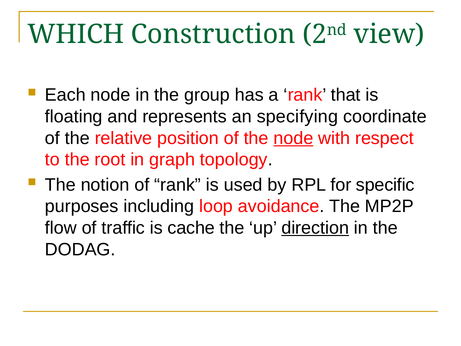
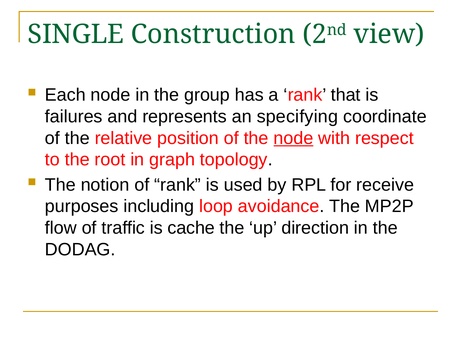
WHICH: WHICH -> SINGLE (76, 34)
floating: floating -> failures (74, 117)
specific: specific -> receive (385, 185)
direction underline: present -> none (315, 228)
